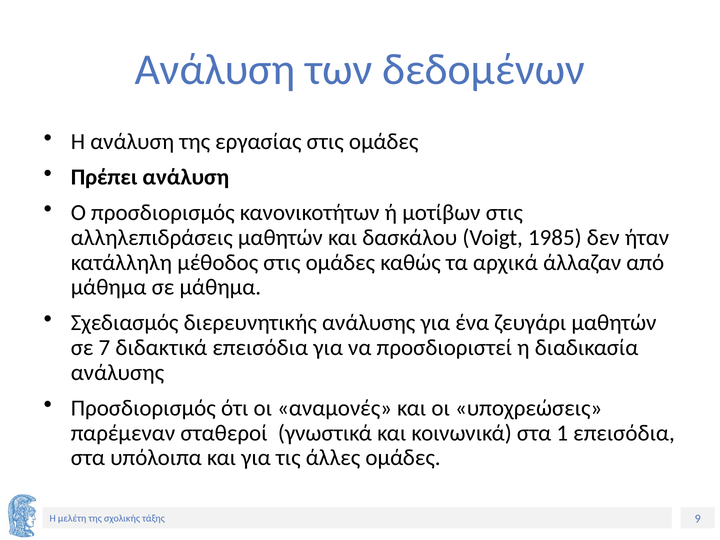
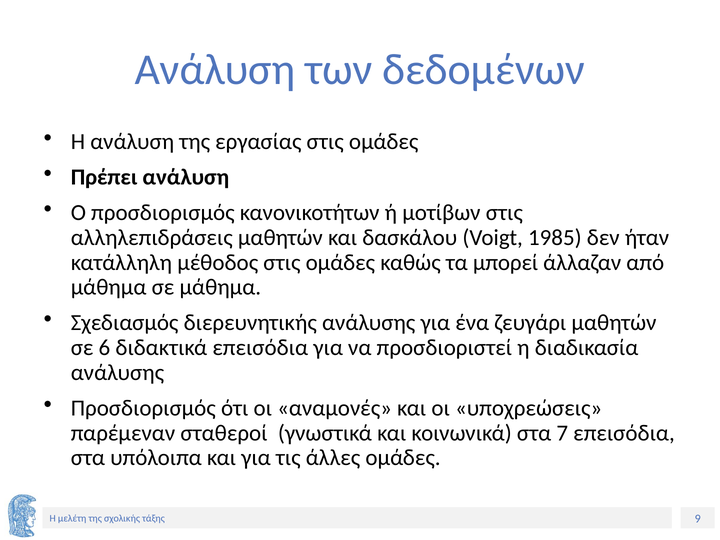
αρχικά: αρχικά -> μπορεί (506, 262)
7: 7 -> 6 (104, 348)
1: 1 -> 7 (562, 433)
